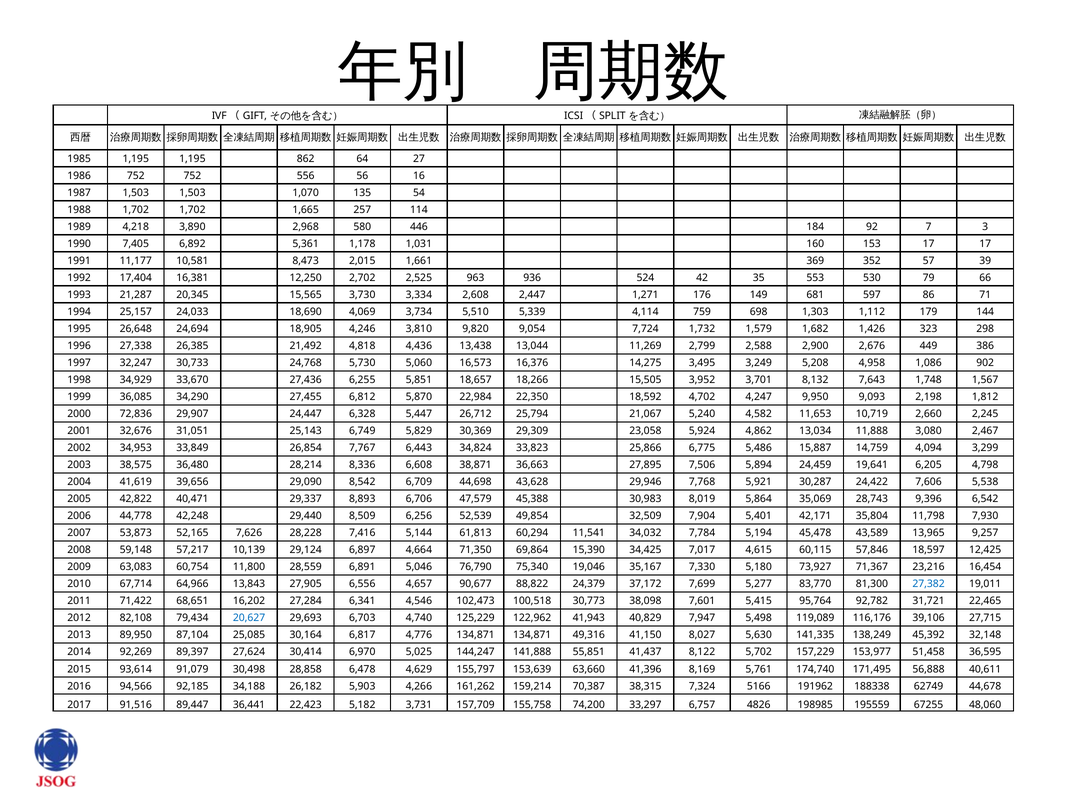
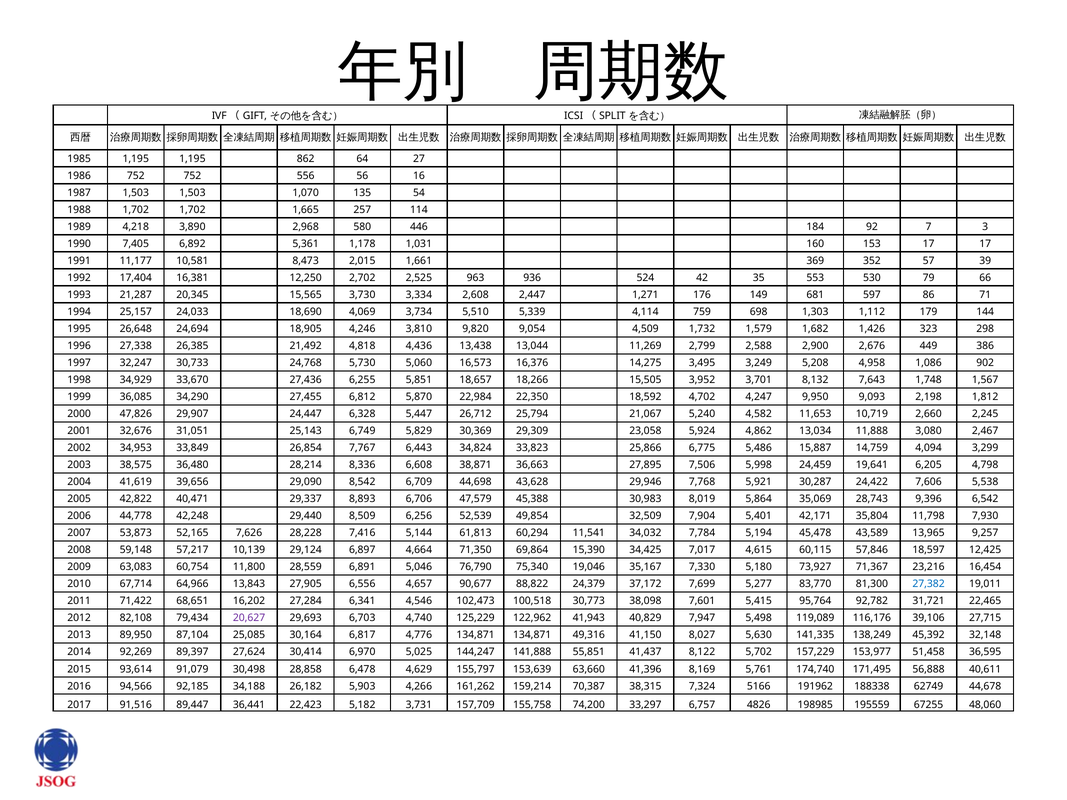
7,724: 7,724 -> 4,509 (645, 329)
72,836: 72,836 -> 47,826 (136, 414)
5,894: 5,894 -> 5,998 (759, 465)
20,627 colour: blue -> purple (249, 618)
